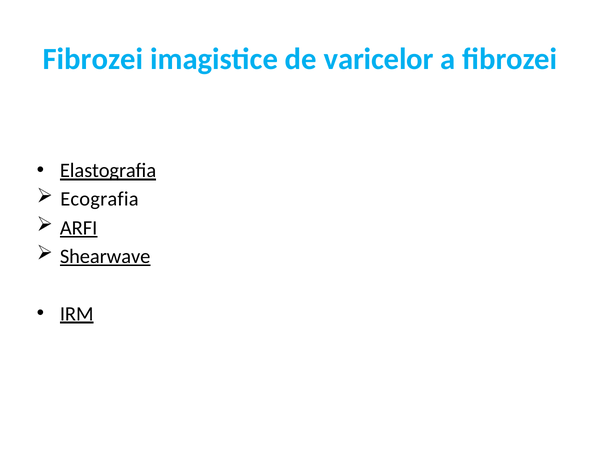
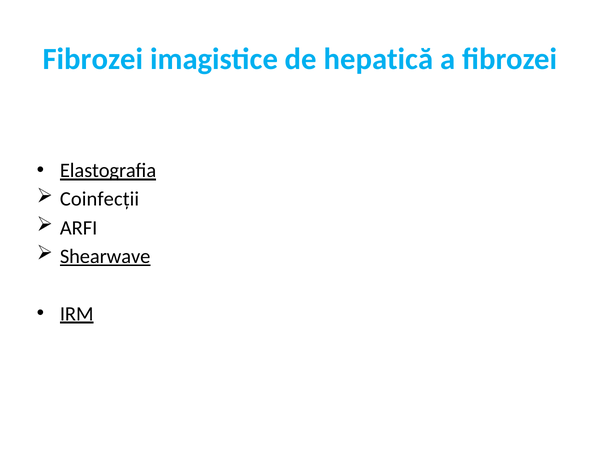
varicelor: varicelor -> hepatică (379, 59)
Ecografia: Ecografia -> Coinfecții (100, 199)
ARFI underline: present -> none (79, 228)
